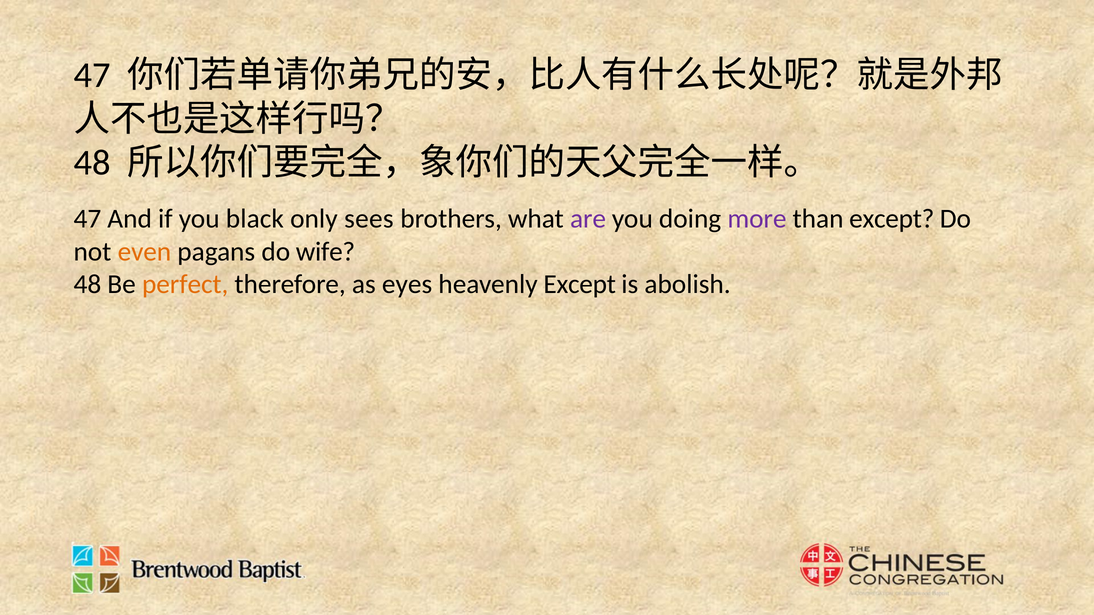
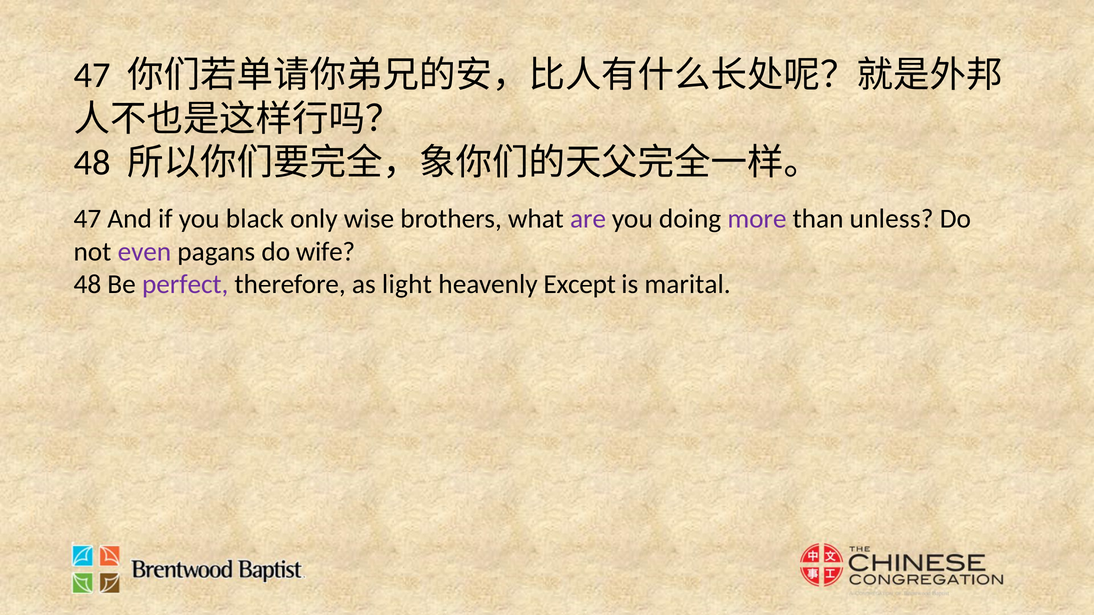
sees: sees -> wise (369, 219)
than except: except -> unless (892, 219)
even colour: orange -> purple (144, 252)
perfect colour: orange -> purple (185, 285)
eyes: eyes -> light (407, 285)
abolish: abolish -> marital (688, 285)
